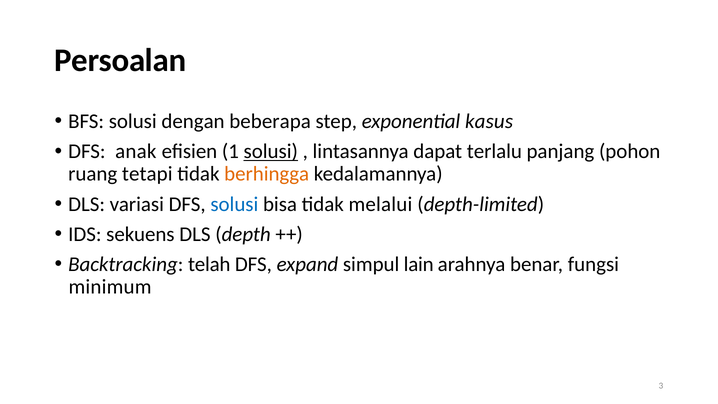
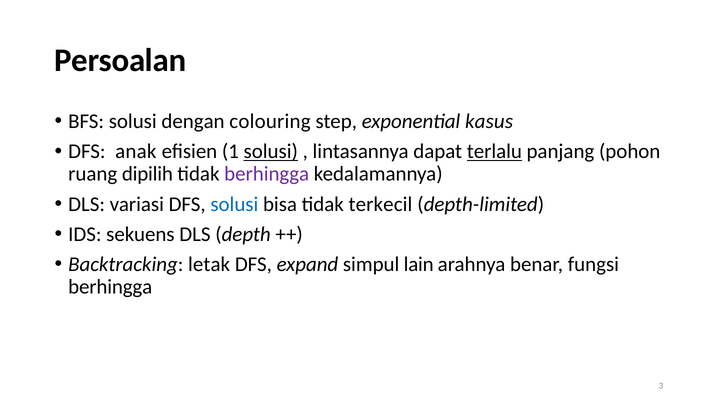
beberapa: beberapa -> colouring (270, 121)
terlalu underline: none -> present (494, 151)
tetapi: tetapi -> dipilih (147, 174)
berhingga colour: orange -> purple (267, 174)
melalui: melalui -> terkecil (380, 204)
telah: telah -> letak (209, 264)
minimum: minimum -> berhingga (110, 287)
